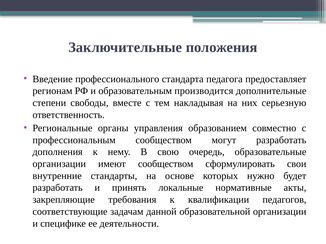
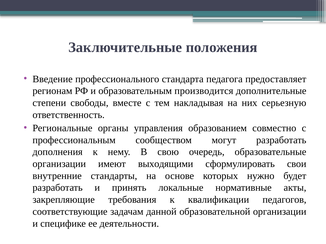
имеют сообществом: сообществом -> выходящими (166, 164)
